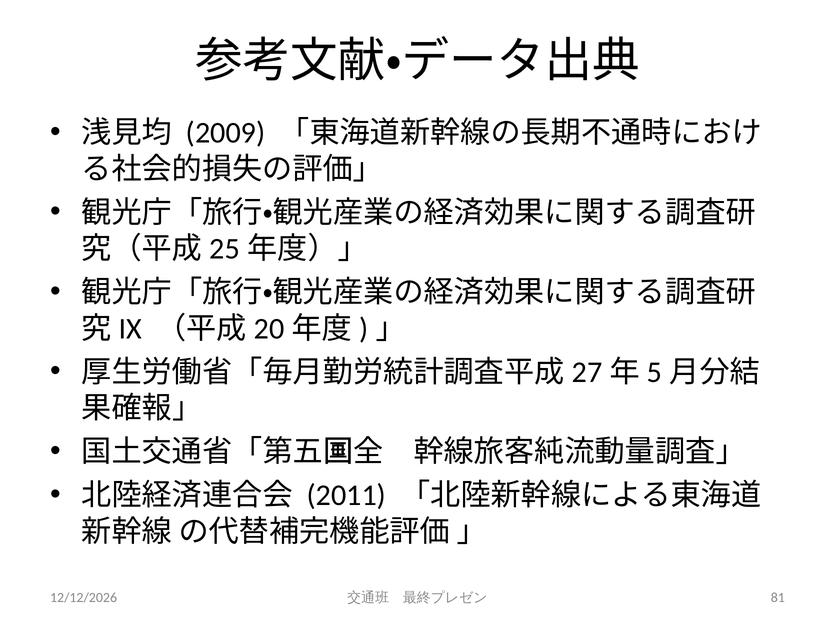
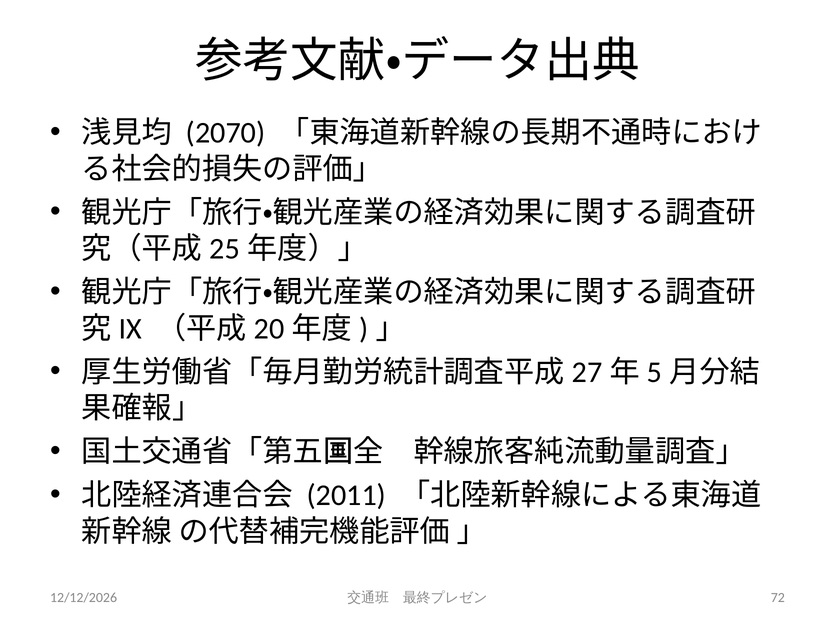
2009: 2009 -> 2070 (226, 133)
81: 81 -> 72 (778, 598)
